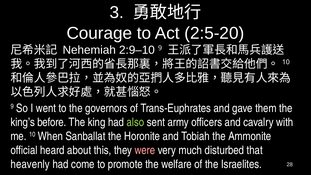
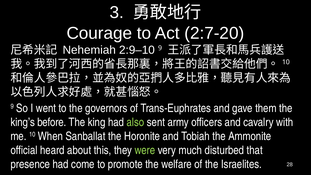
2:5-20: 2:5-20 -> 2:7-20 (214, 33)
were colour: pink -> light green (145, 150)
heavenly: heavenly -> presence (30, 164)
